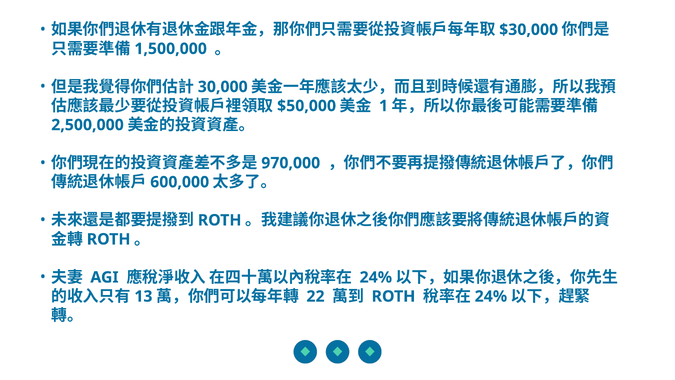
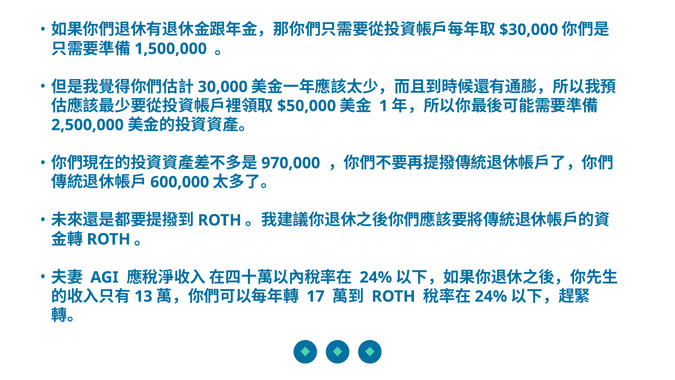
22: 22 -> 17 (316, 296)
